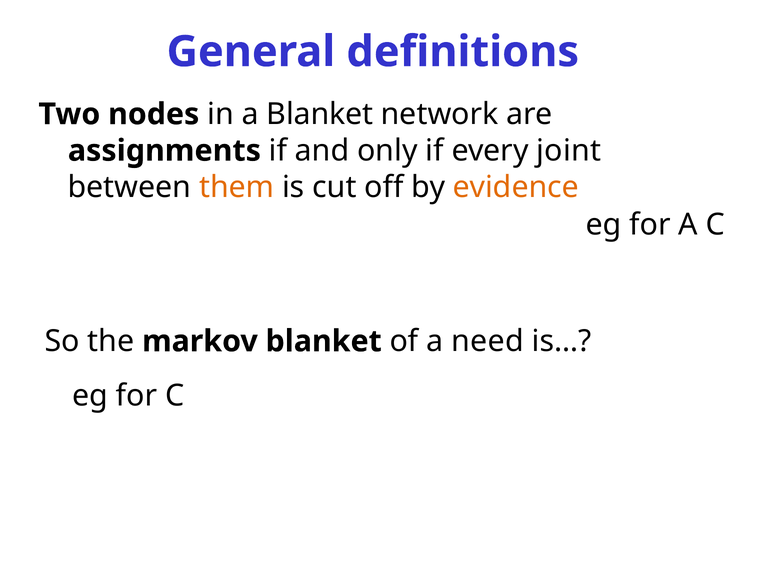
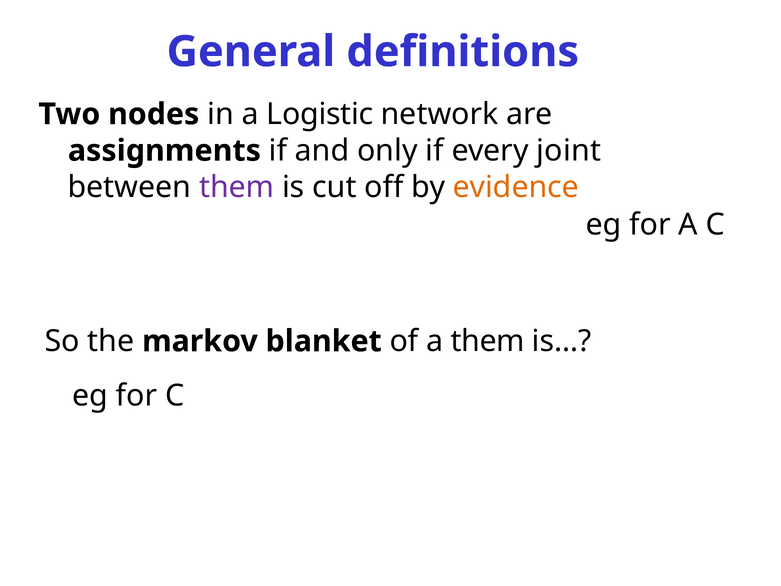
a Blanket: Blanket -> Logistic (320, 114)
them colour: orange -> purple (237, 187)
a need: need -> them (488, 341)
